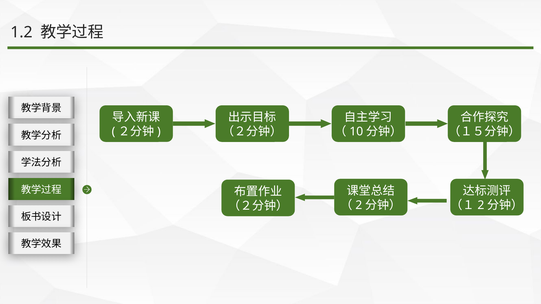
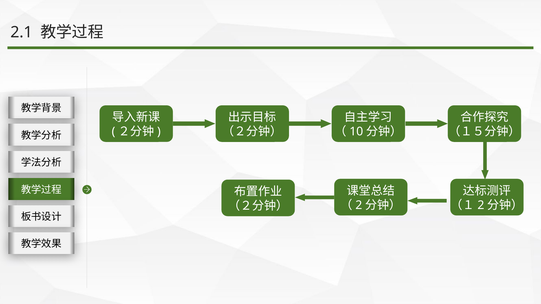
1.2: 1.2 -> 2.1 (21, 32)
